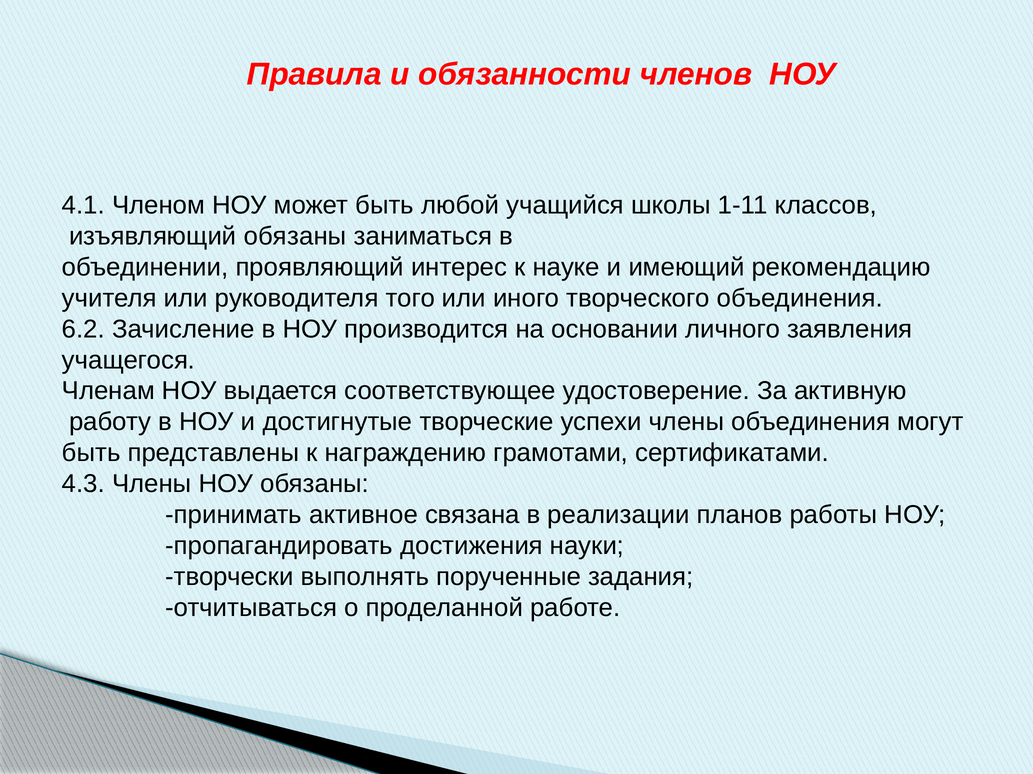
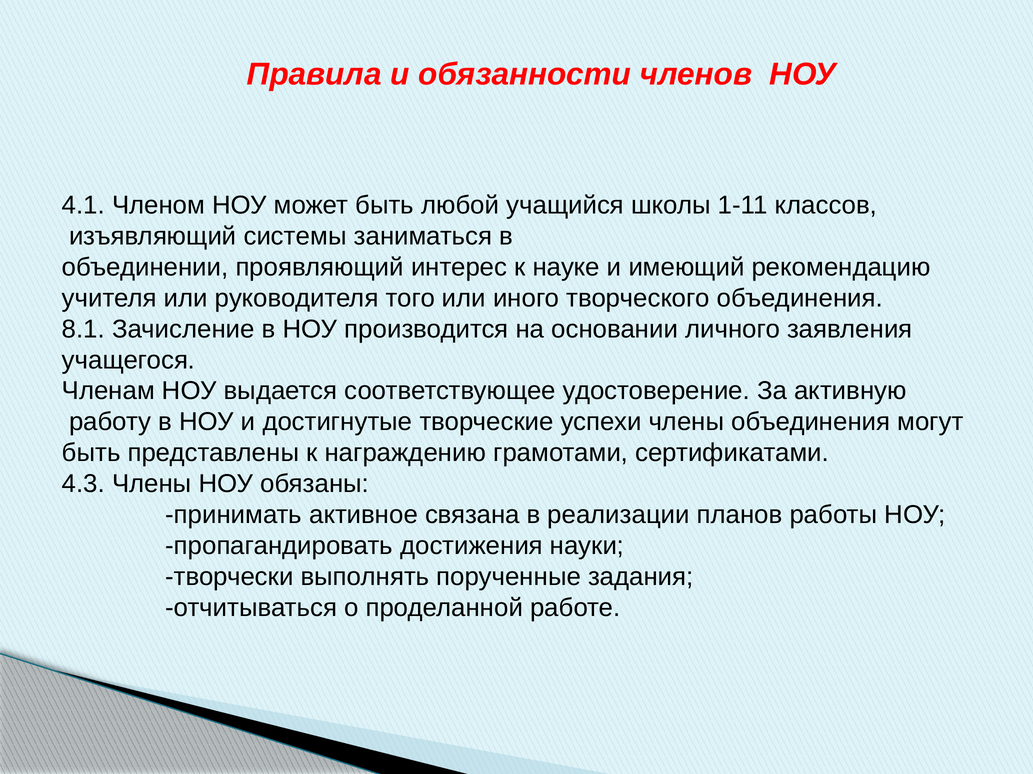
изъявляющий обязаны: обязаны -> системы (295, 236)
6.2: 6.2 -> 8.1 (83, 329)
